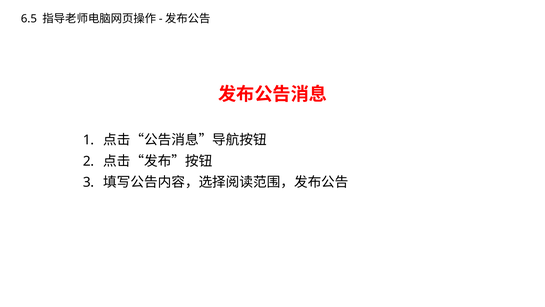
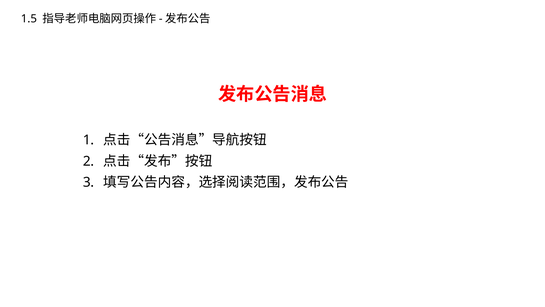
6.5: 6.5 -> 1.5 (29, 19)
